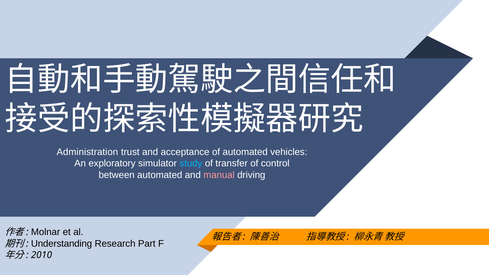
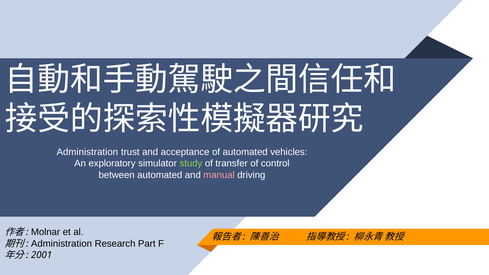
study colour: light blue -> light green (191, 164)
Understanding: Understanding -> Administration (62, 244)
2010: 2010 -> 2001 (42, 255)
